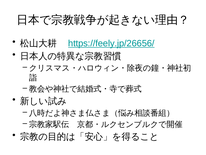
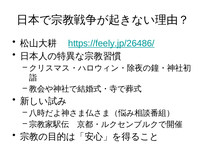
https://feely.jp/26656/: https://feely.jp/26656/ -> https://feely.jp/26486/ (111, 43)
